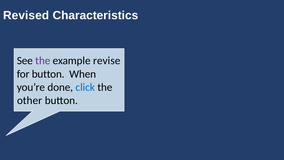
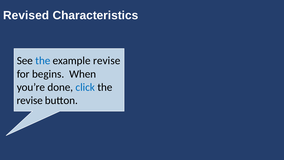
the colour: purple -> blue (43, 61)
for button: button -> begins (48, 74)
other: other -> revise (30, 100)
